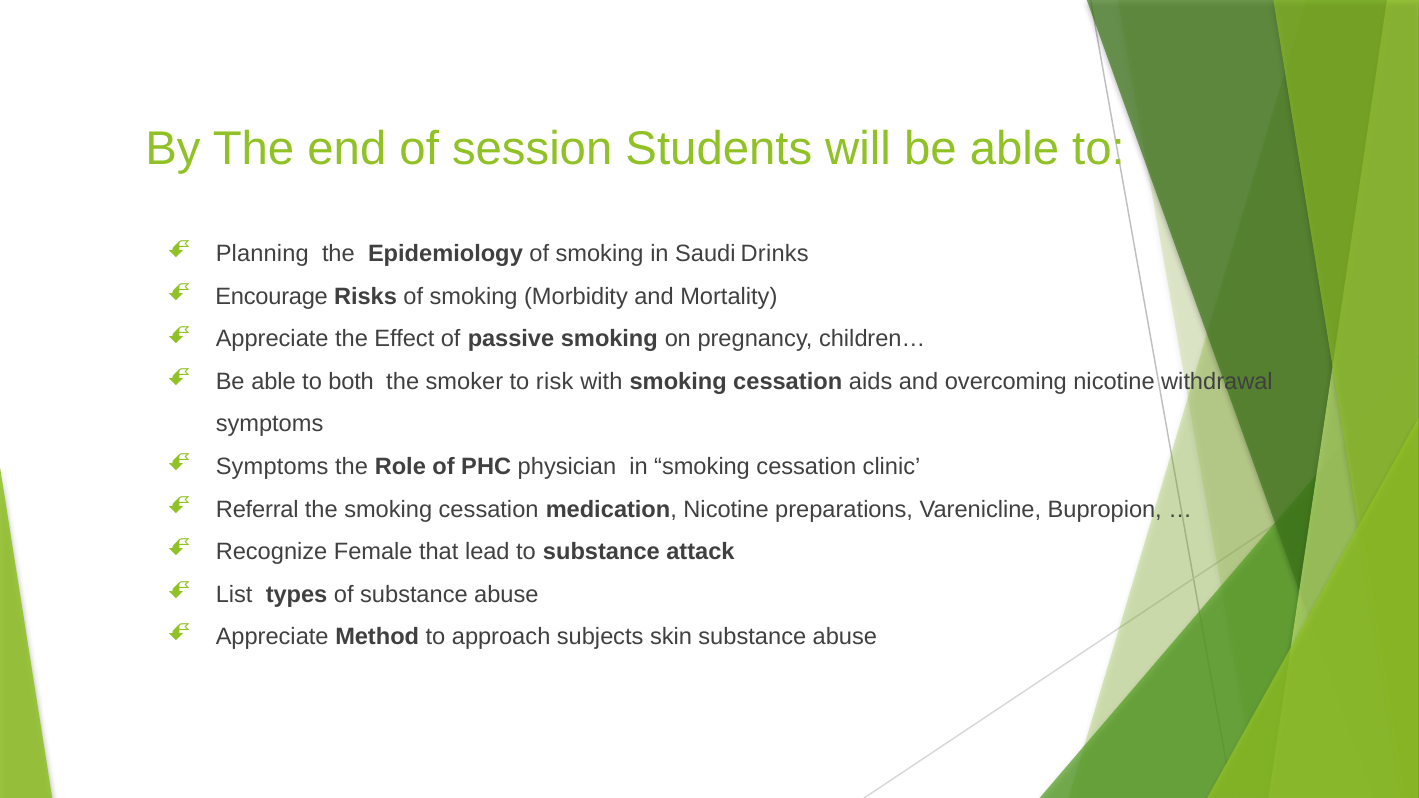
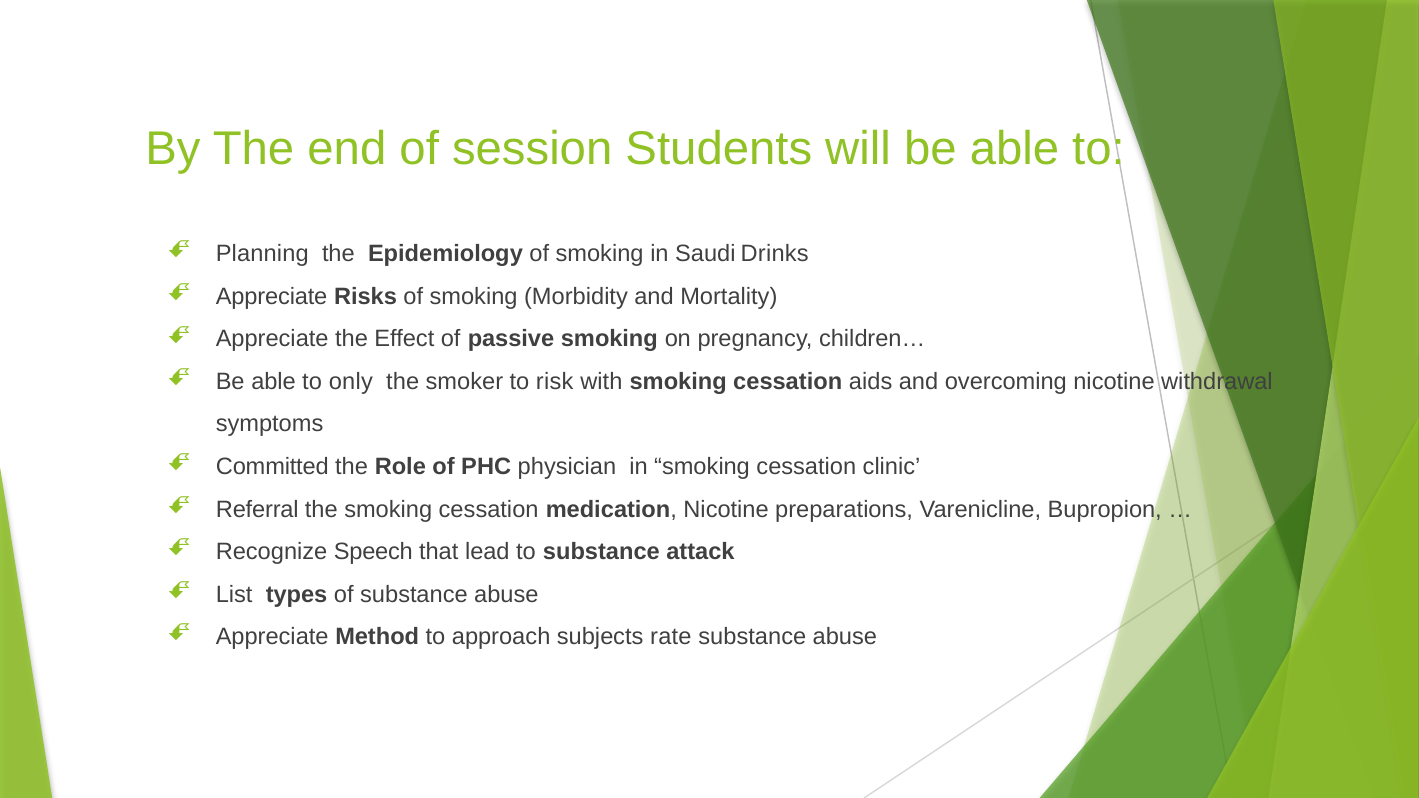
Encourage: Encourage -> Appreciate (272, 297)
both: both -> only (351, 382)
Symptoms: Symptoms -> Committed (272, 467)
Female: Female -> Speech (373, 552)
skin: skin -> rate (671, 637)
